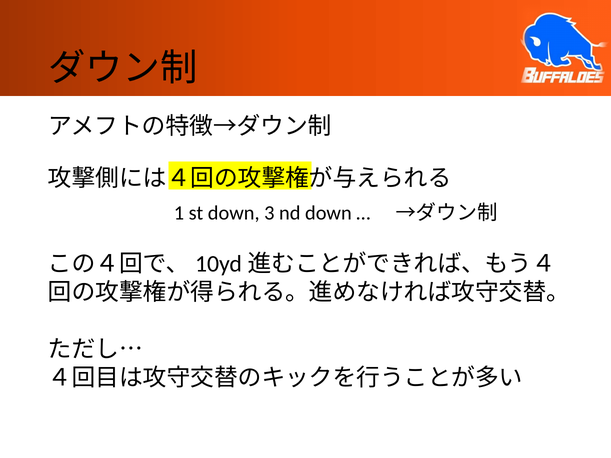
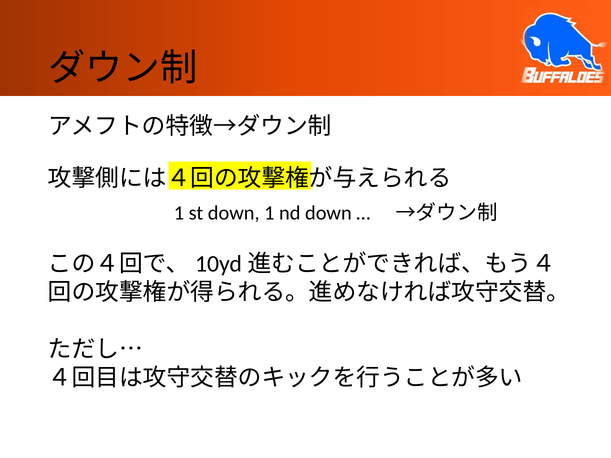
down 3: 3 -> 1 (269, 213)
